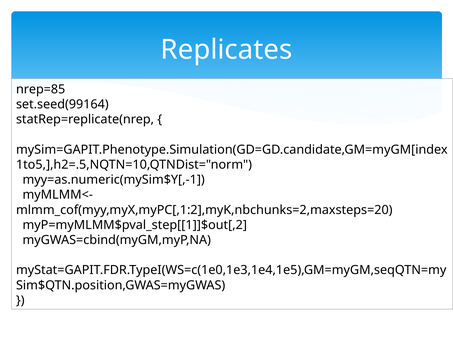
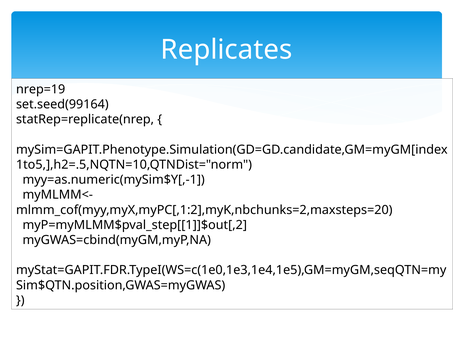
nrep=85: nrep=85 -> nrep=19 (41, 89)
